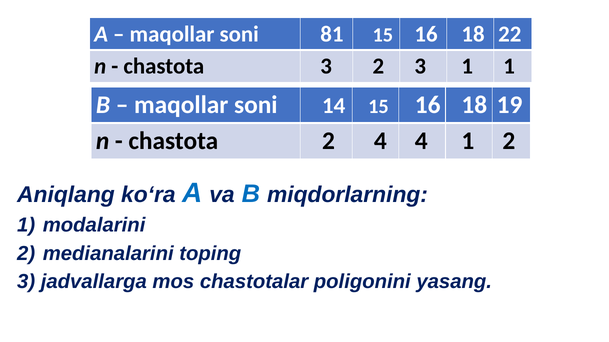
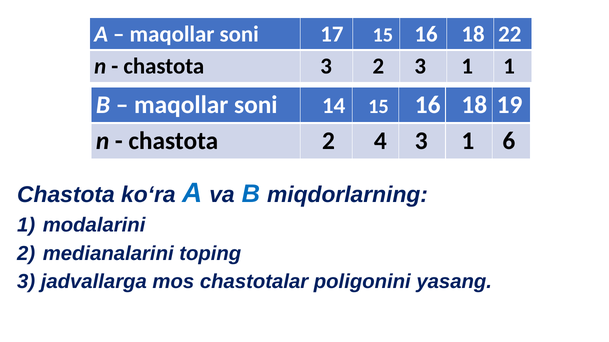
81: 81 -> 17 (332, 34)
4 4: 4 -> 3 (421, 141)
1 2: 2 -> 6 (509, 141)
Aniqlang: Aniqlang -> Chastota (66, 195)
